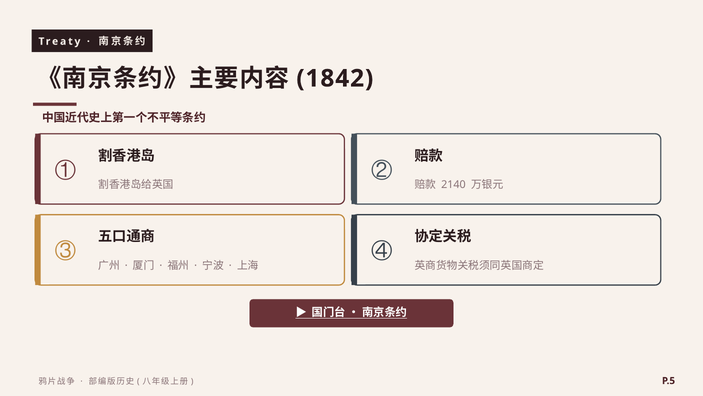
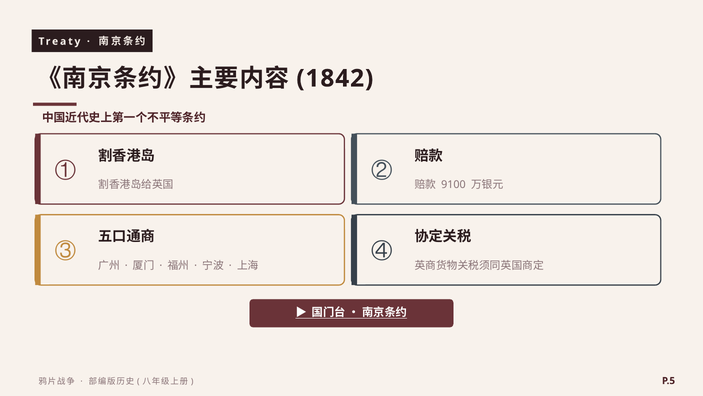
2140: 2140 -> 9100 (453, 185)
